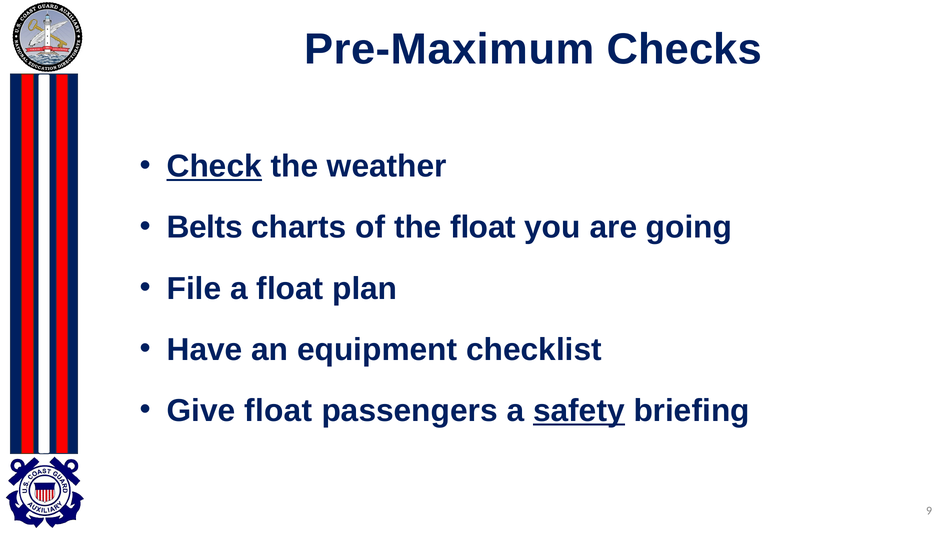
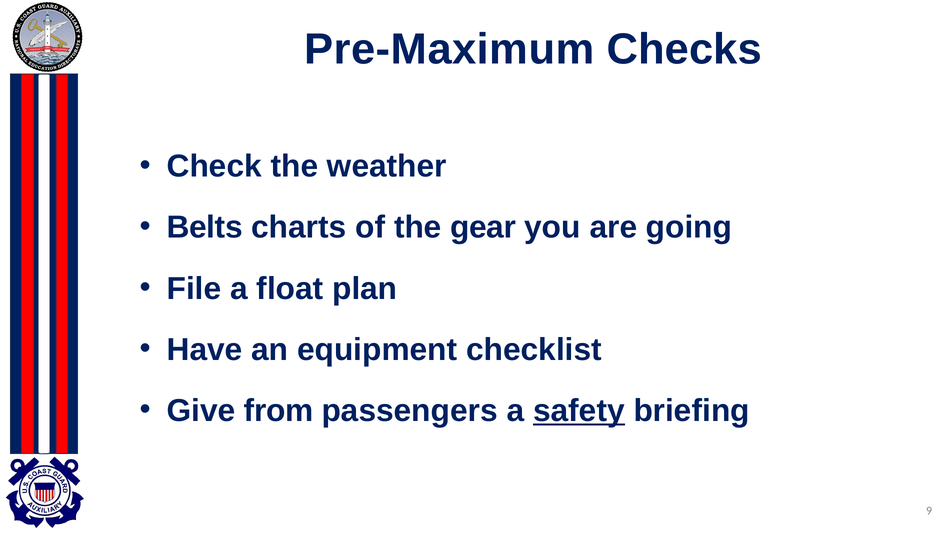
Check underline: present -> none (214, 166)
the float: float -> gear (483, 227)
Give float: float -> from (279, 411)
